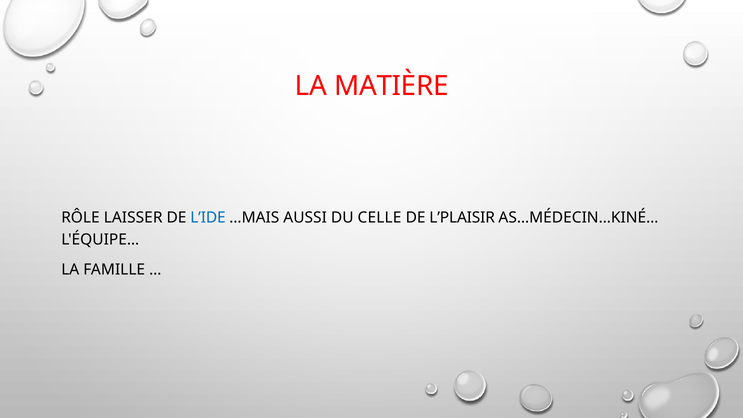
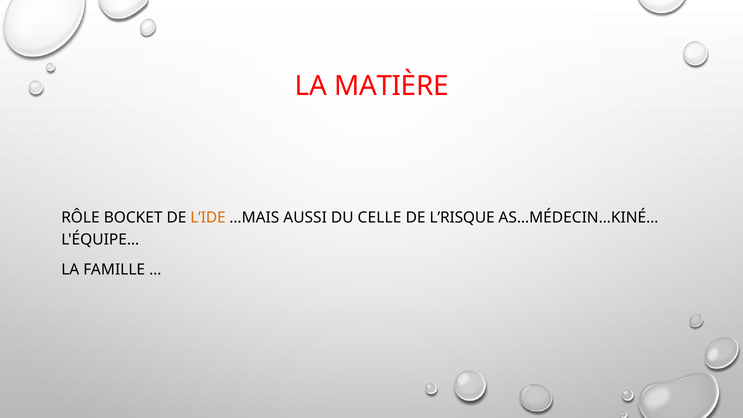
LAISSER: LAISSER -> BOCKET (133, 217)
L’IDE colour: blue -> orange (208, 217)
L’PLAISIR: L’PLAISIR -> L’RISQUE (462, 217)
